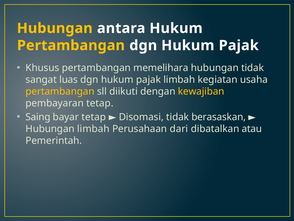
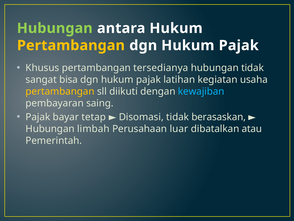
Hubungan colour: yellow -> light green (55, 28)
memelihara: memelihara -> tersedianya (161, 68)
luas: luas -> bisa (69, 80)
pajak limbah: limbah -> latihan (179, 80)
kewajiban colour: yellow -> light blue (201, 91)
pembayaran tetap: tetap -> saing (100, 103)
Saing: Saing -> Pajak (38, 117)
dari: dari -> luar (179, 129)
